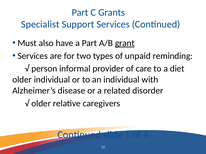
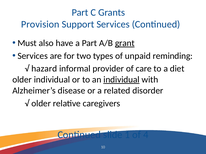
Specialist: Specialist -> Provision (40, 24)
person: person -> hazard (44, 69)
individual underline: none -> present (121, 80)
